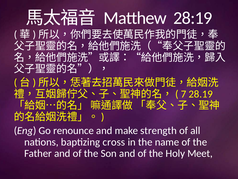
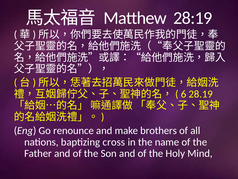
7: 7 -> 6 (184, 94)
strength: strength -> brothers (159, 130)
Meet: Meet -> Mind (200, 153)
